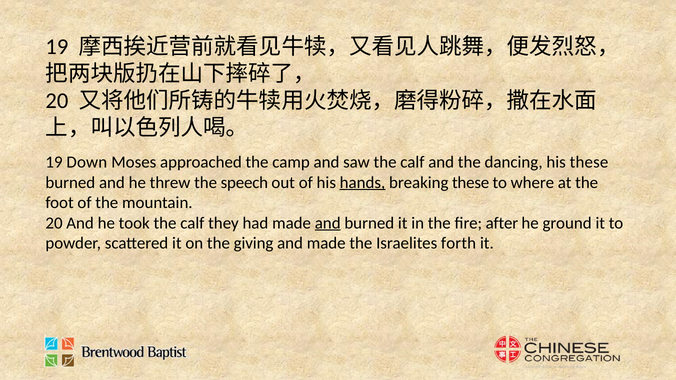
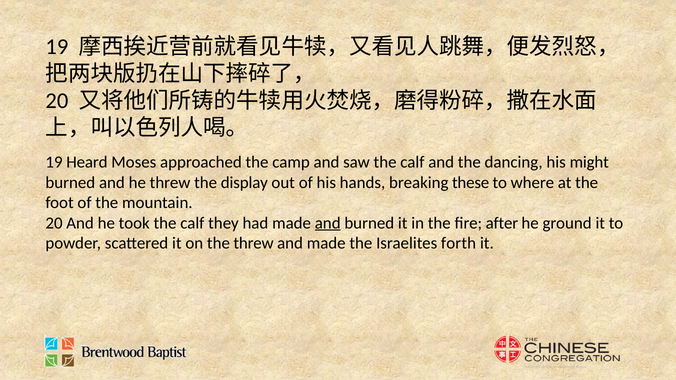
Down: Down -> Heard (87, 162)
his these: these -> might (589, 162)
speech: speech -> display (244, 183)
hands underline: present -> none (363, 183)
the giving: giving -> threw (254, 243)
